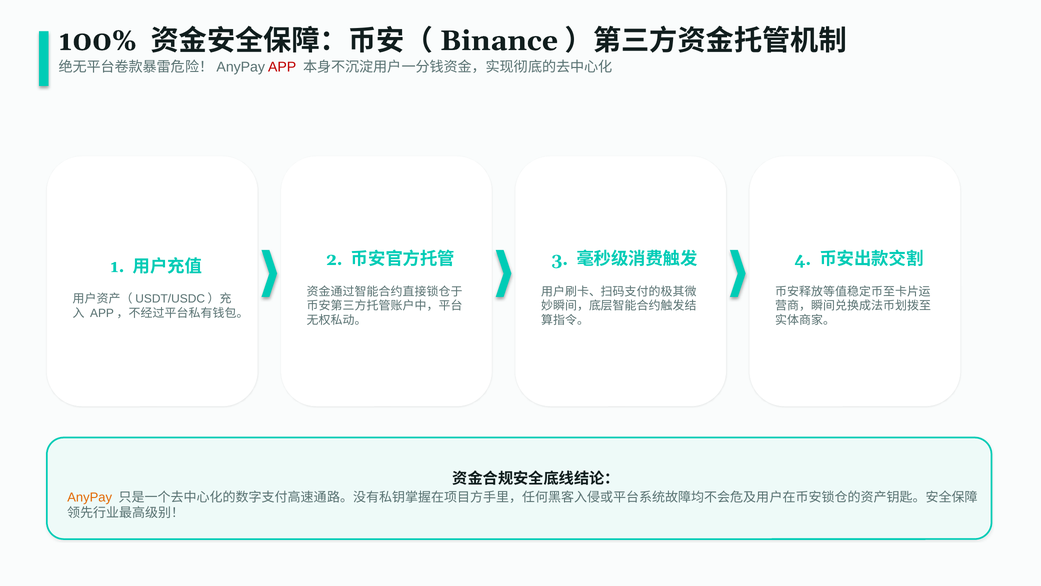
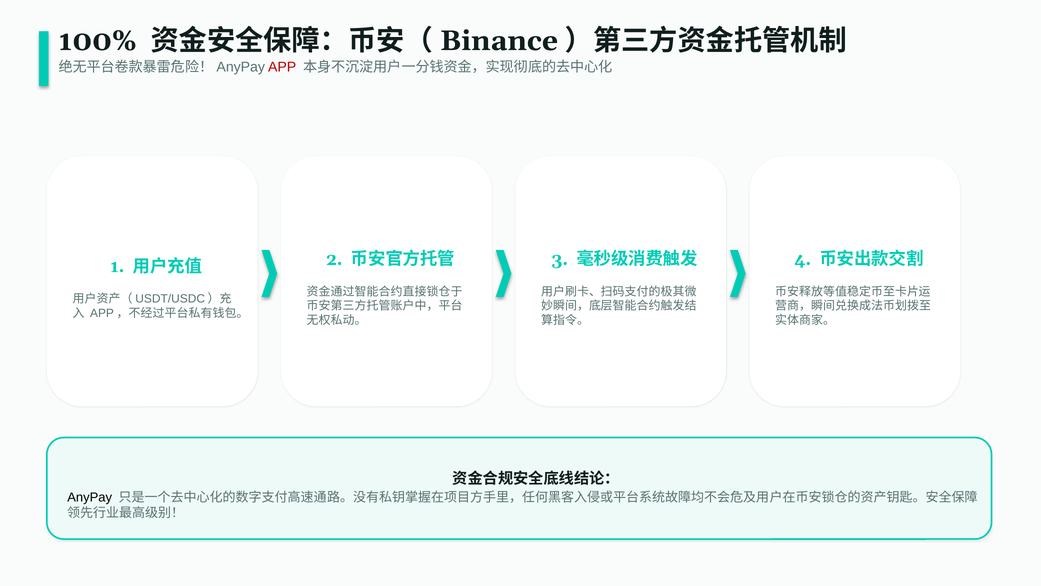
AnyPay colour: orange -> black (90, 497)
